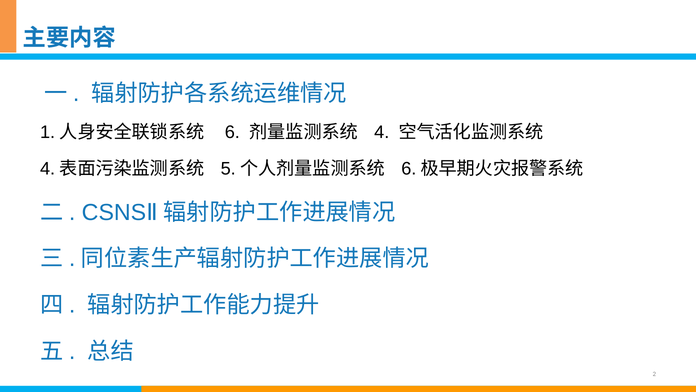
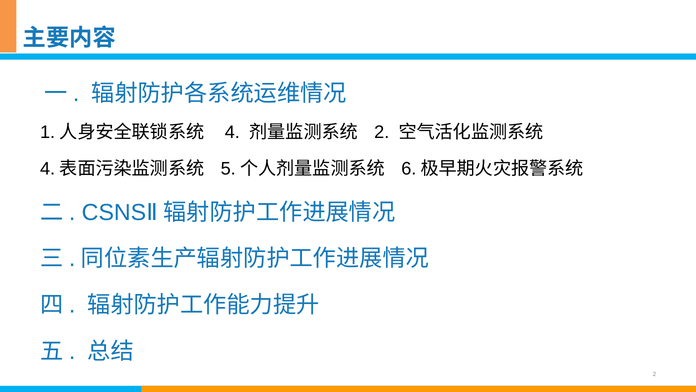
6: 6 -> 4 (232, 132)
4: 4 -> 2 (382, 132)
